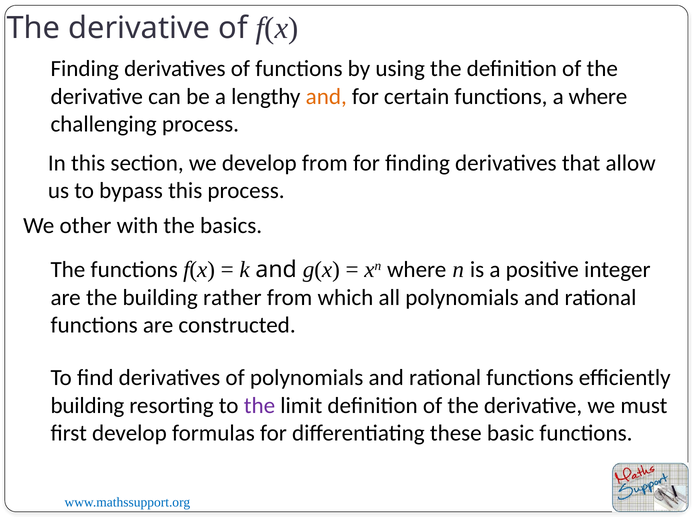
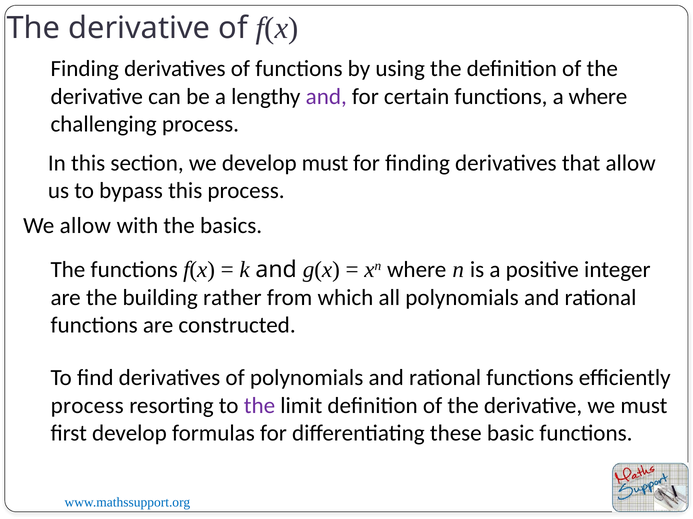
and colour: orange -> purple (326, 97)
develop from: from -> must (325, 163)
We other: other -> allow (85, 226)
building: building -> process (87, 406)
